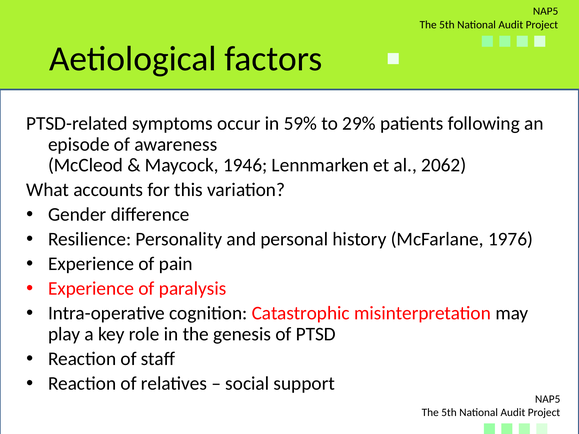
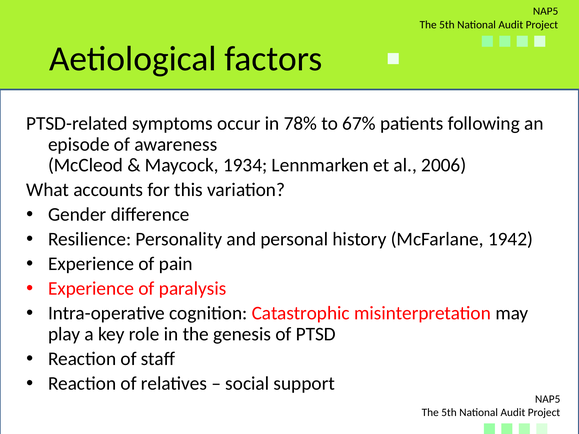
59%: 59% -> 78% (300, 124)
29%: 29% -> 67% (359, 124)
1946: 1946 -> 1934 (245, 165)
2062: 2062 -> 2006 (444, 165)
1976: 1976 -> 1942 (511, 239)
